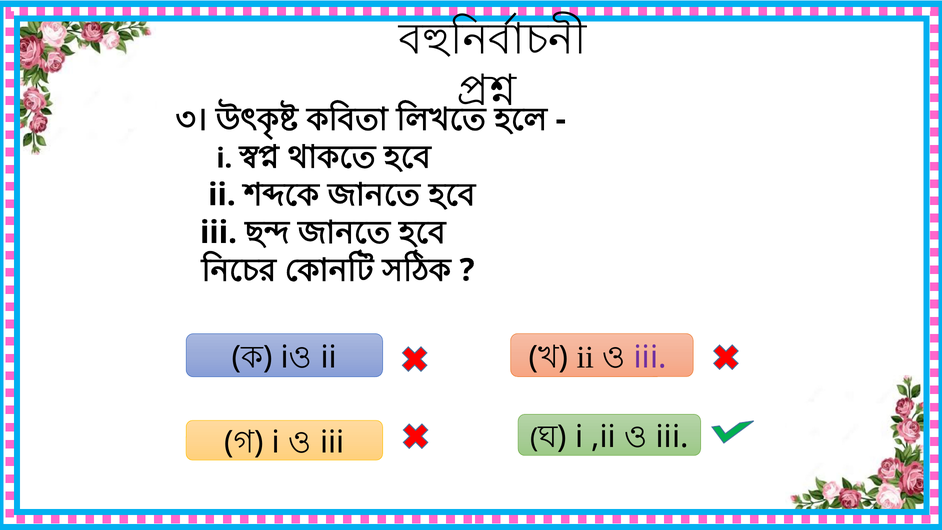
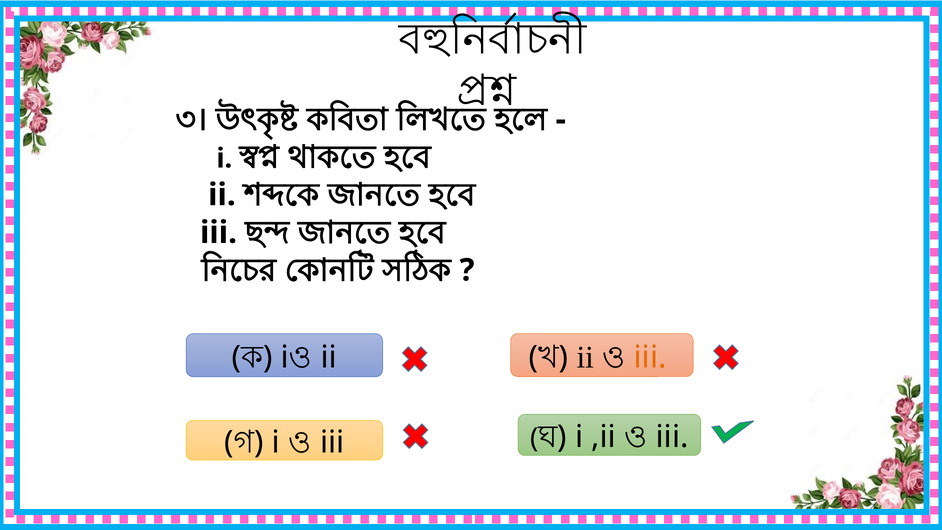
iii colour: purple -> orange (650, 357)
